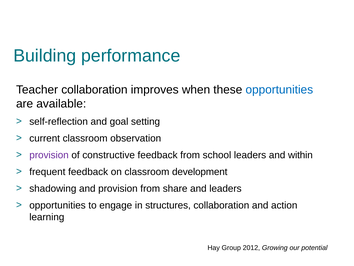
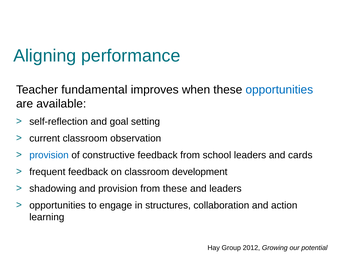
Building: Building -> Aligning (45, 56)
Teacher collaboration: collaboration -> fundamental (94, 89)
provision colour: purple -> blue (49, 155)
within: within -> cards (300, 155)
from share: share -> these (175, 188)
